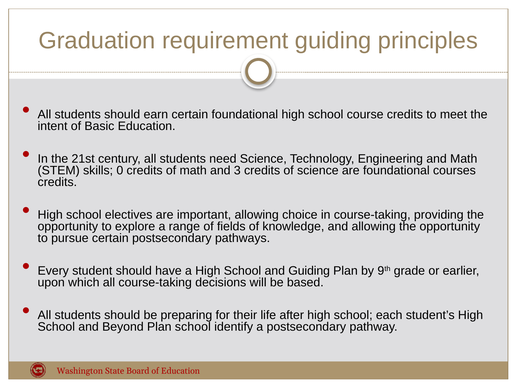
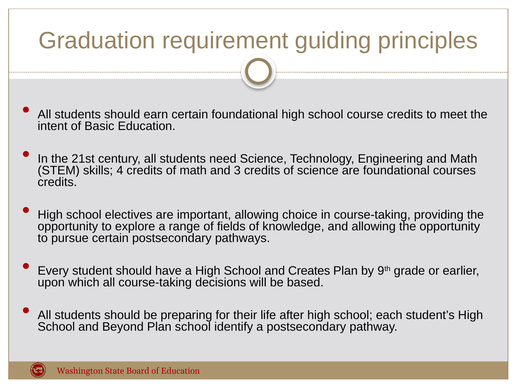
0: 0 -> 4 (120, 170)
and Guiding: Guiding -> Creates (309, 271)
